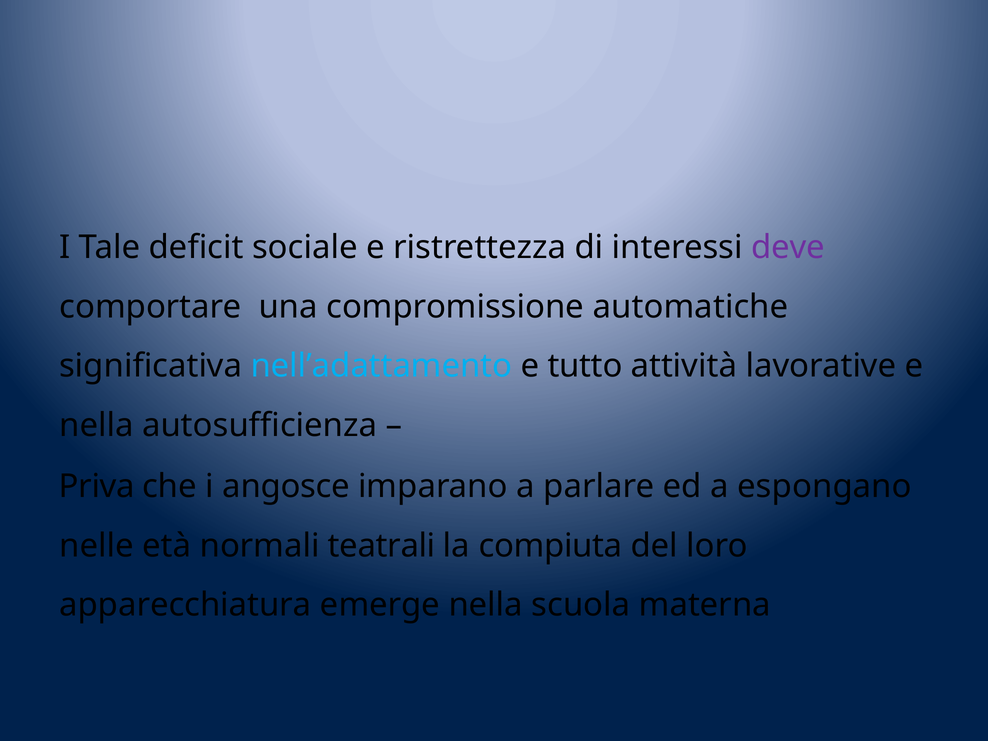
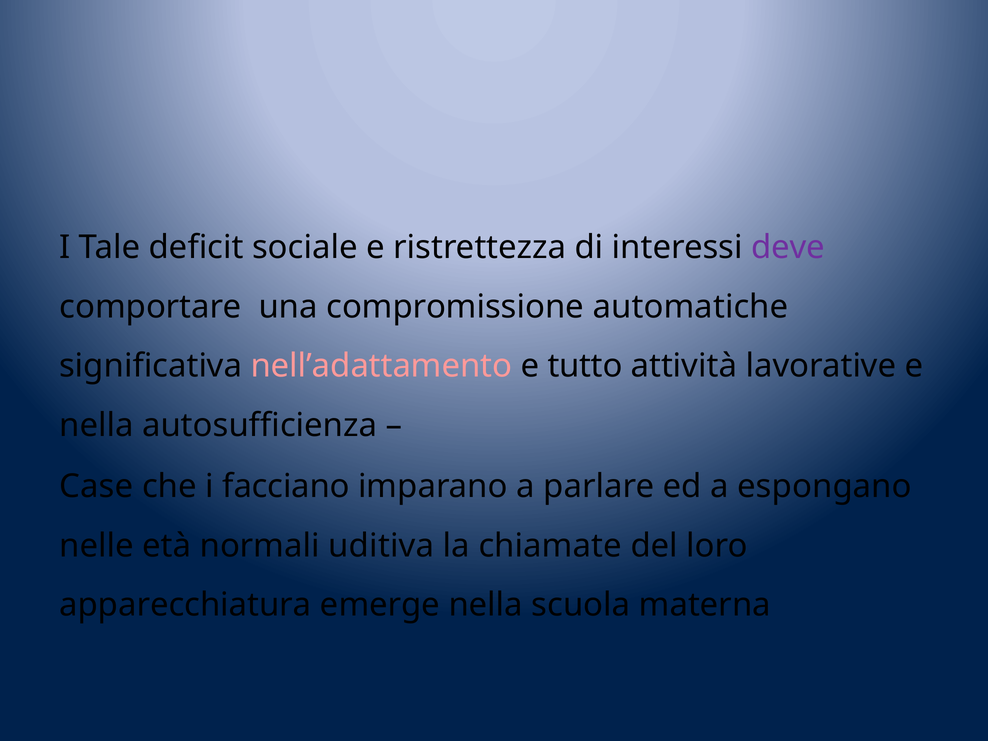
nell’adattamento colour: light blue -> pink (381, 366)
Priva: Priva -> Case (96, 486)
angosce: angosce -> facciano (286, 486)
teatrali: teatrali -> uditiva (381, 546)
compiuta: compiuta -> chiamate (550, 546)
